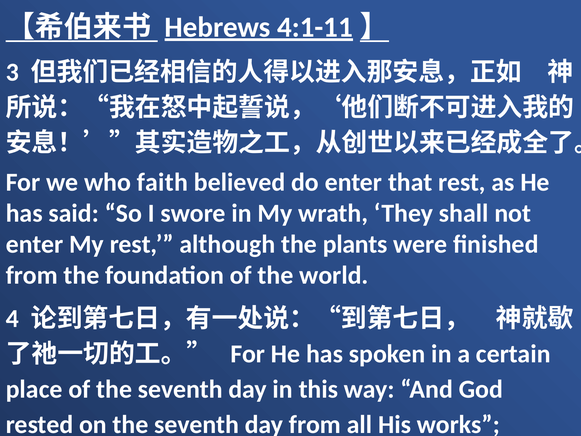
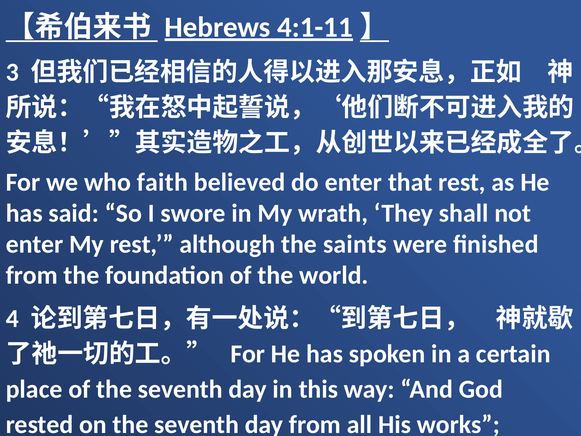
plants: plants -> saints (355, 244)
